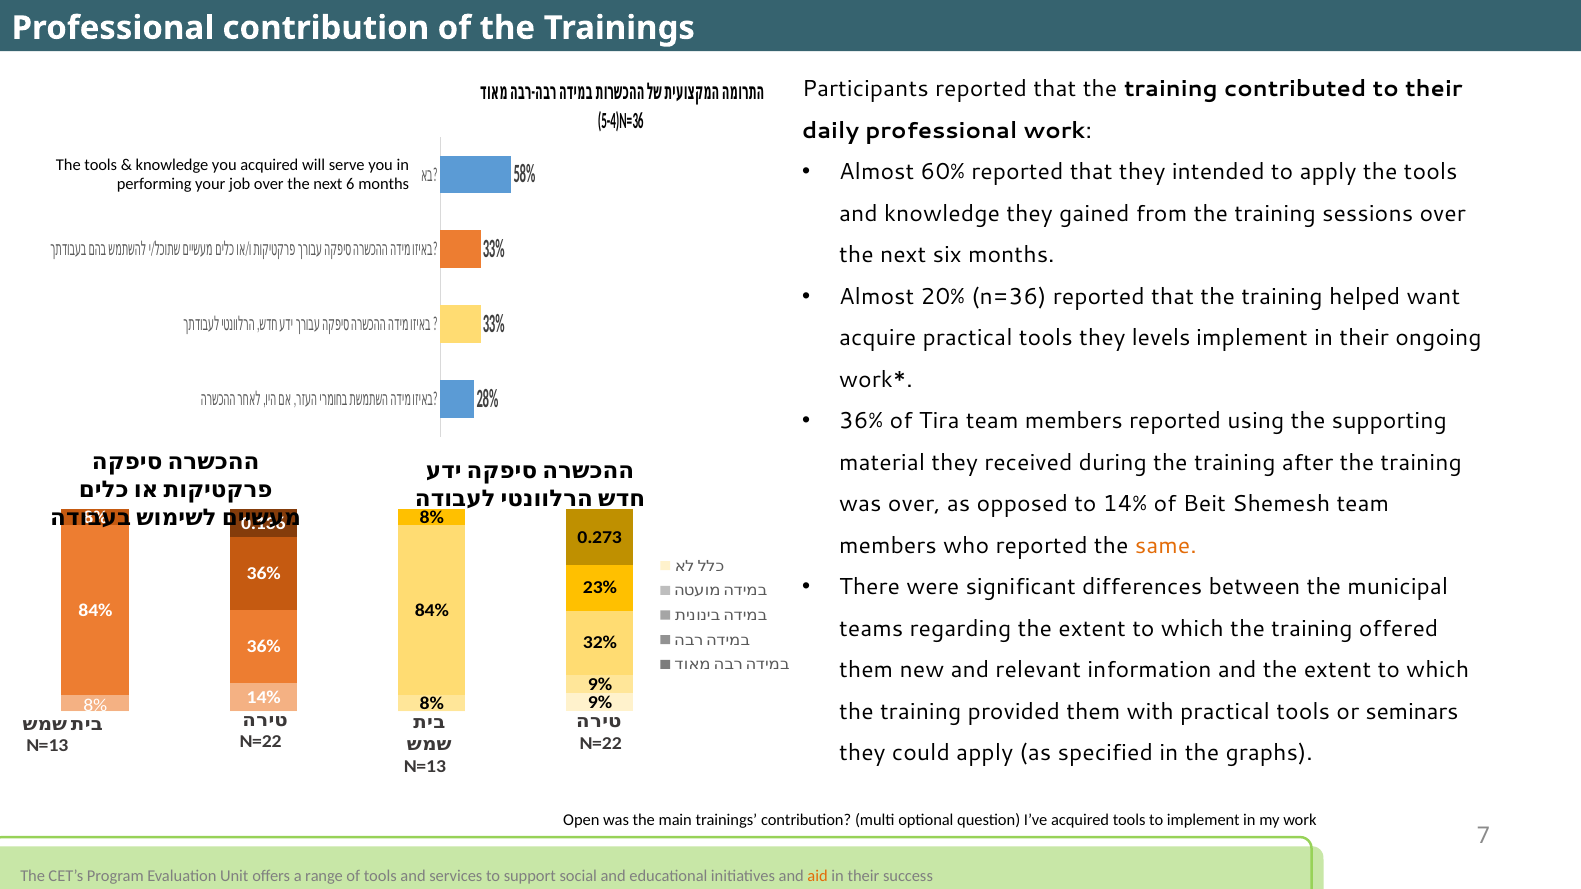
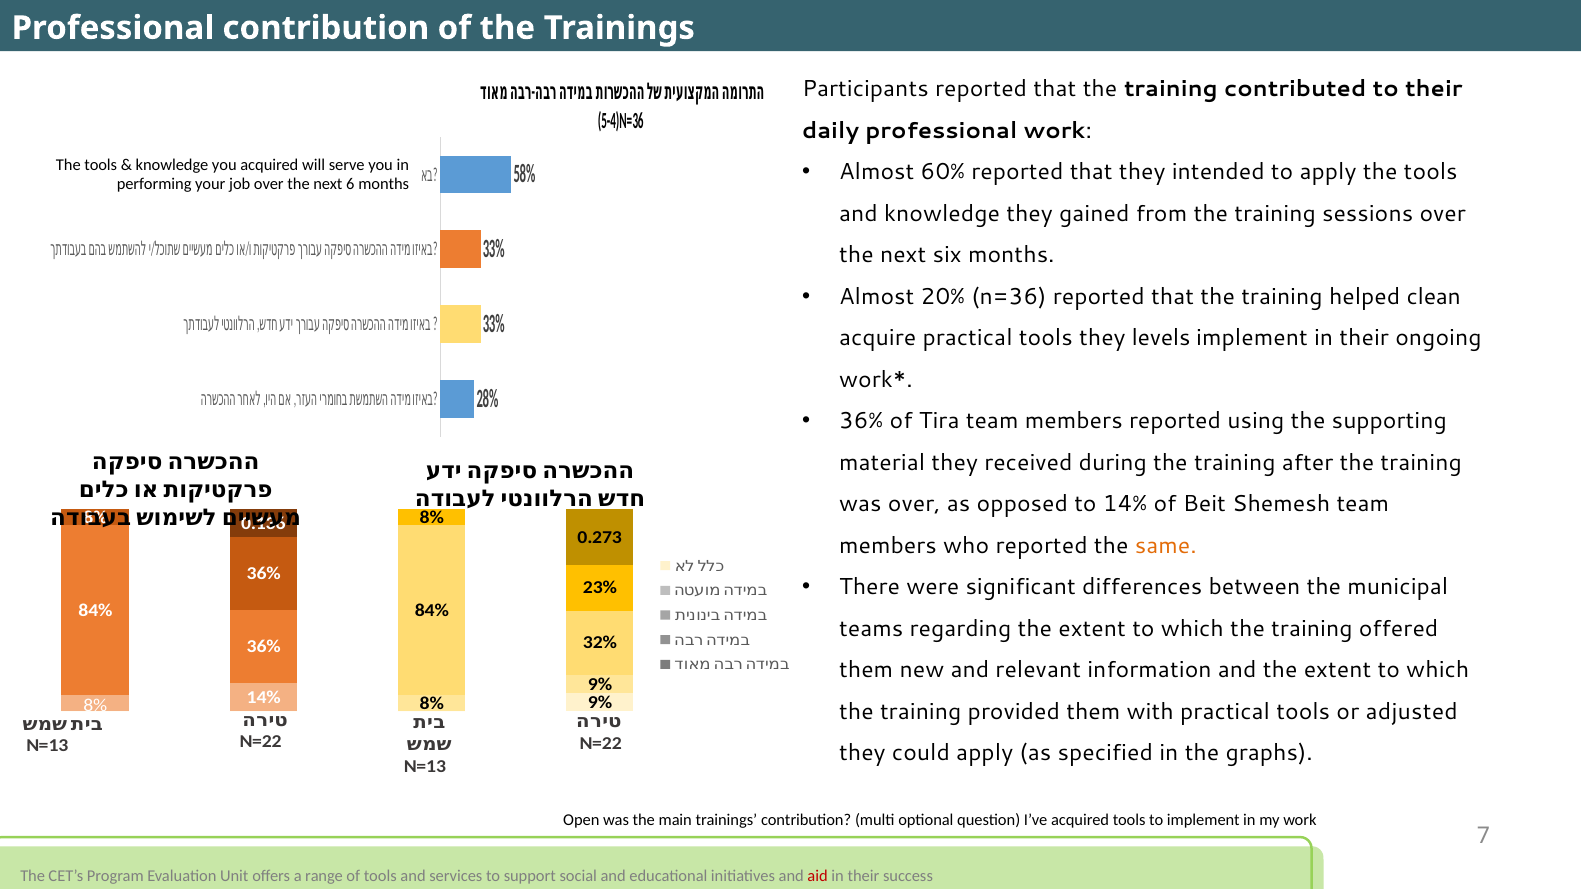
want: want -> clean (1434, 297)
seminars: seminars -> adjusted (1412, 712)
aid colour: orange -> red (818, 876)
